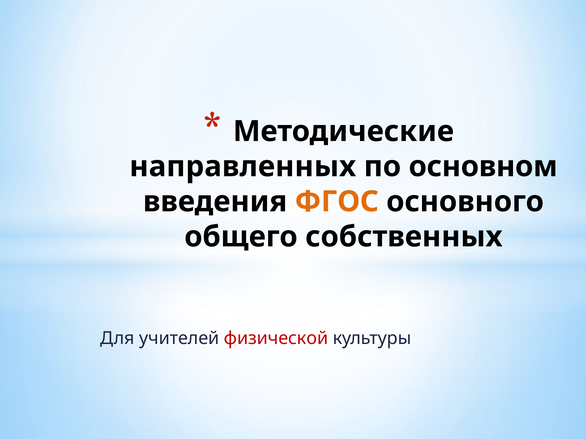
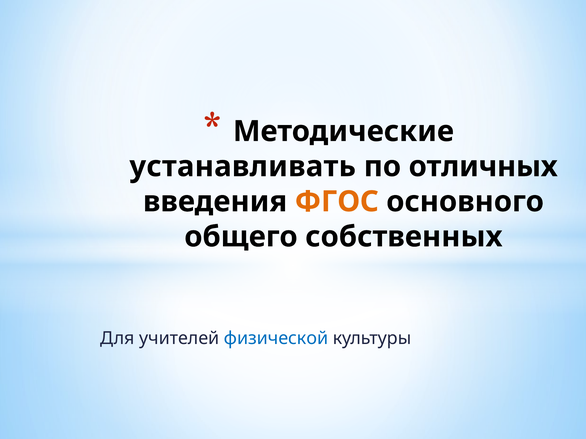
направленных: направленных -> устанавливать (243, 167)
основном: основном -> отличных (483, 167)
физической colour: red -> blue (276, 339)
